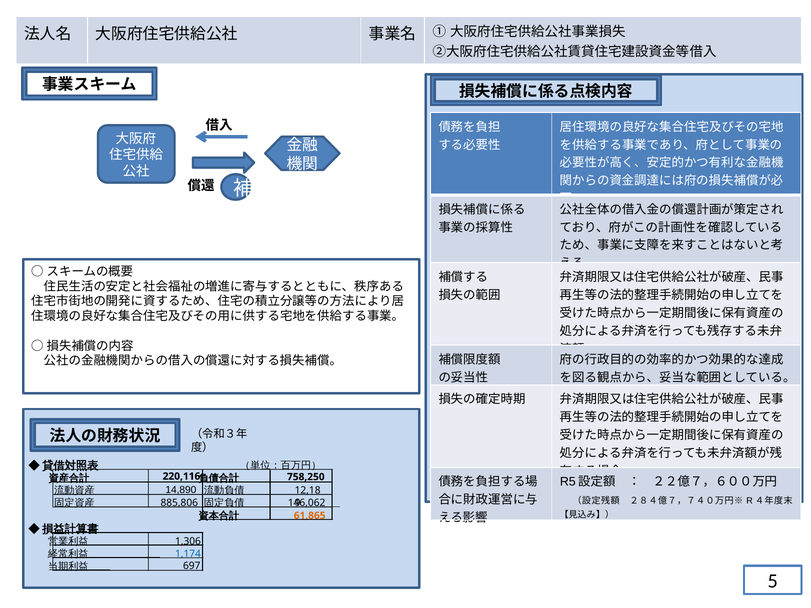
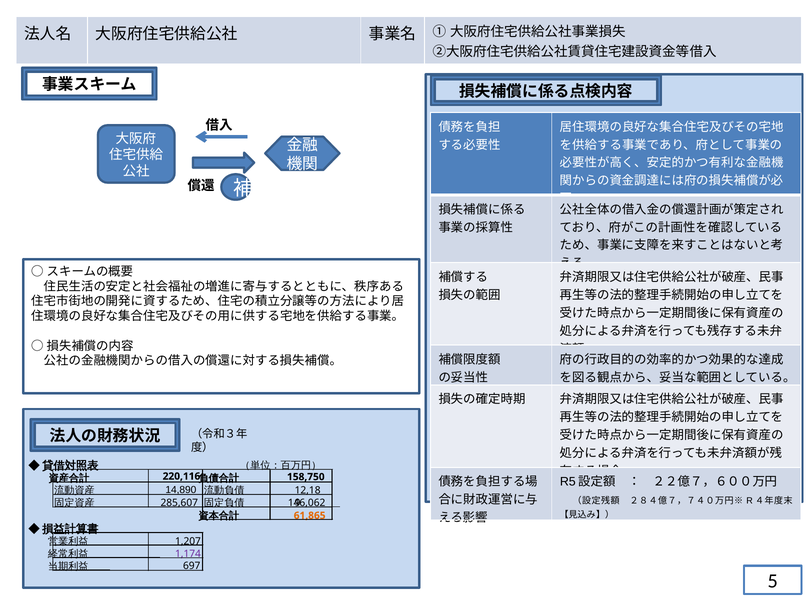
758,250: 758,250 -> 158,750 (306, 477)
885,806: 885,806 -> 285,607 (179, 503)
1,306: 1,306 -> 1,207 (188, 542)
1,174 colour: blue -> purple (188, 554)
